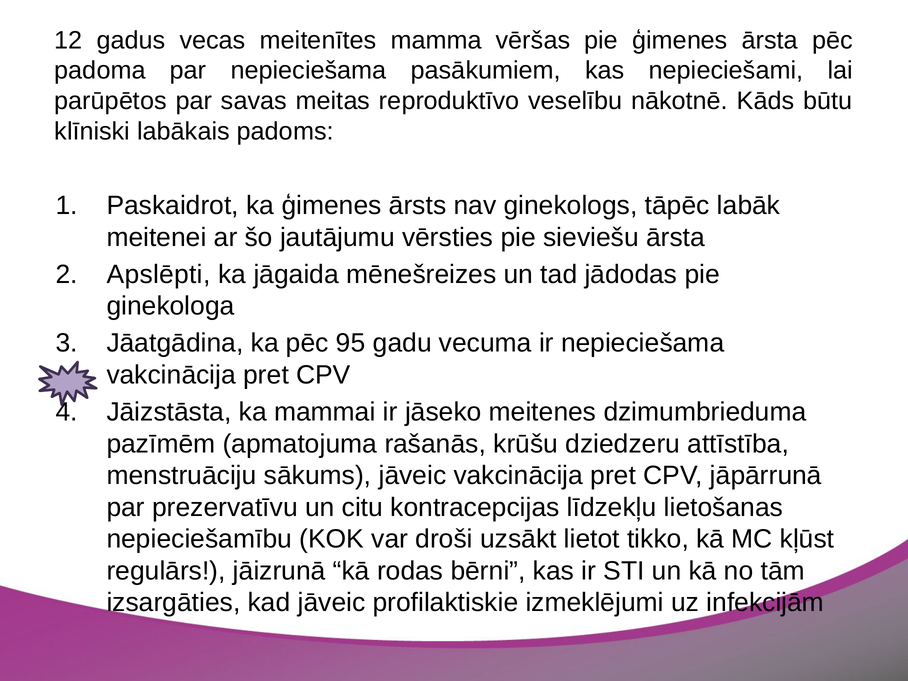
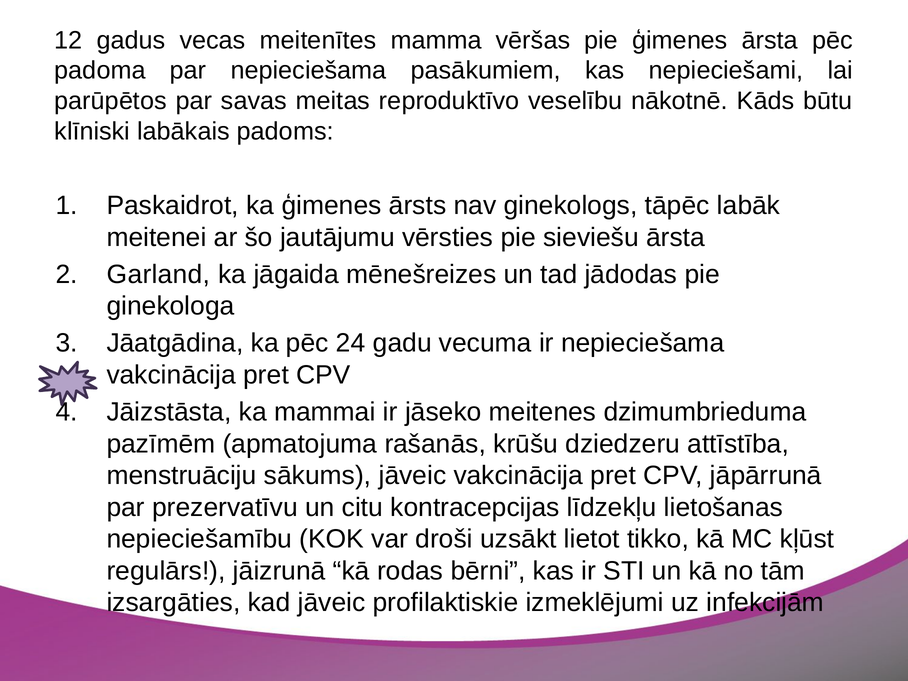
Apslēpti: Apslēpti -> Garland (159, 274)
95: 95 -> 24 (351, 343)
